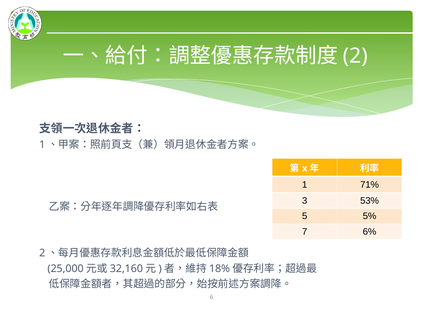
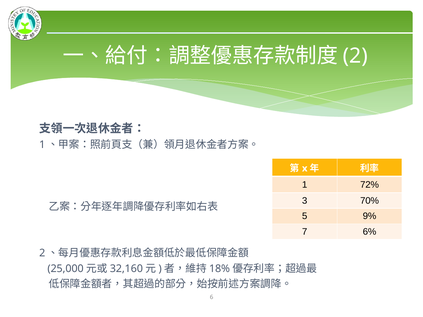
71%: 71% -> 72% (370, 185)
53%: 53% -> 70% (370, 201)
5%: 5% -> 9% (370, 216)
